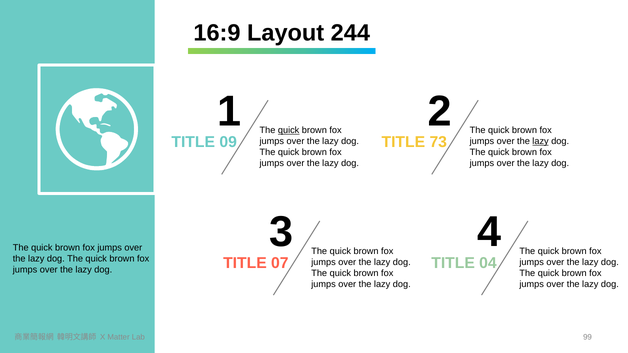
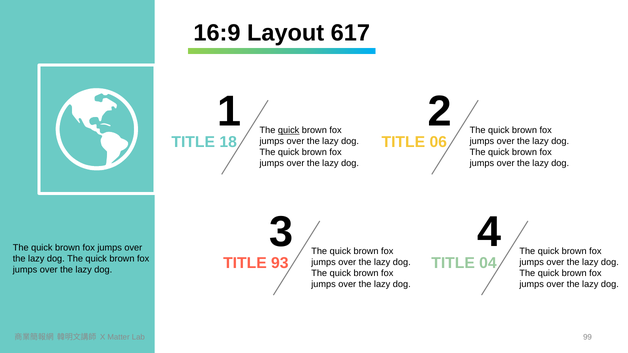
244: 244 -> 617 (350, 33)
09: 09 -> 18 (228, 142)
73: 73 -> 06 (438, 142)
lazy underline: present -> none (541, 142)
07: 07 -> 93 (280, 263)
